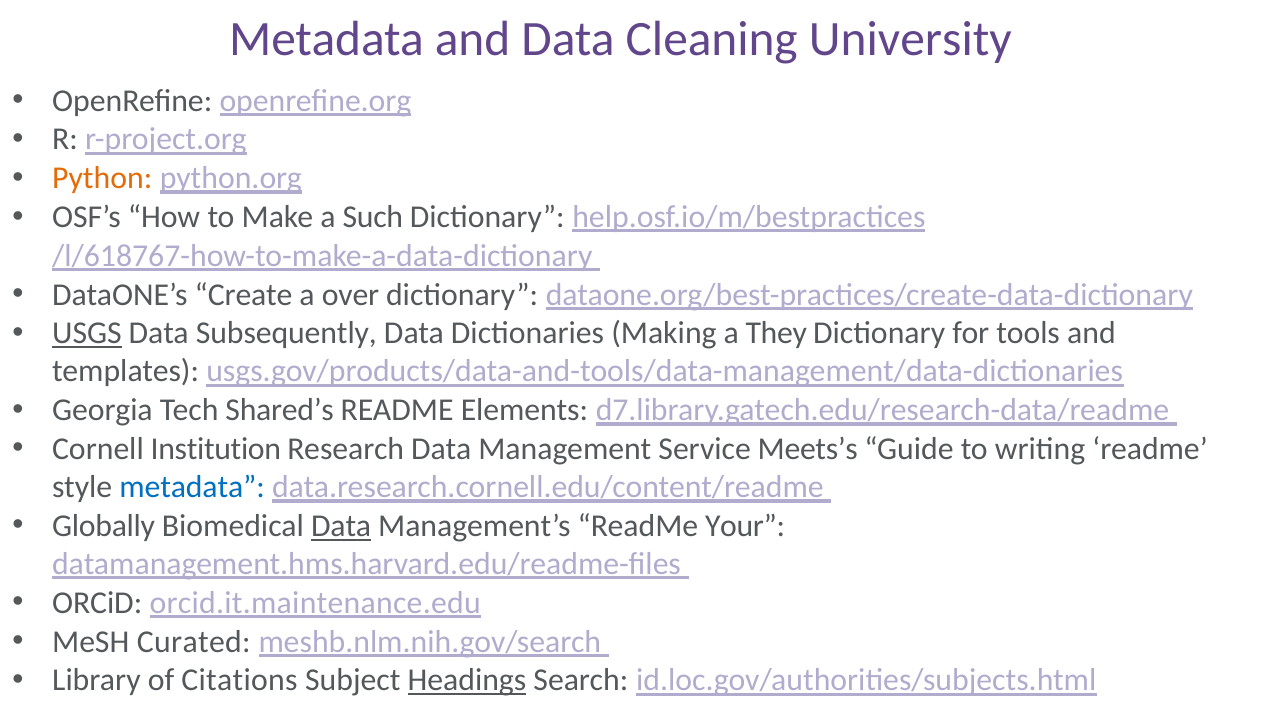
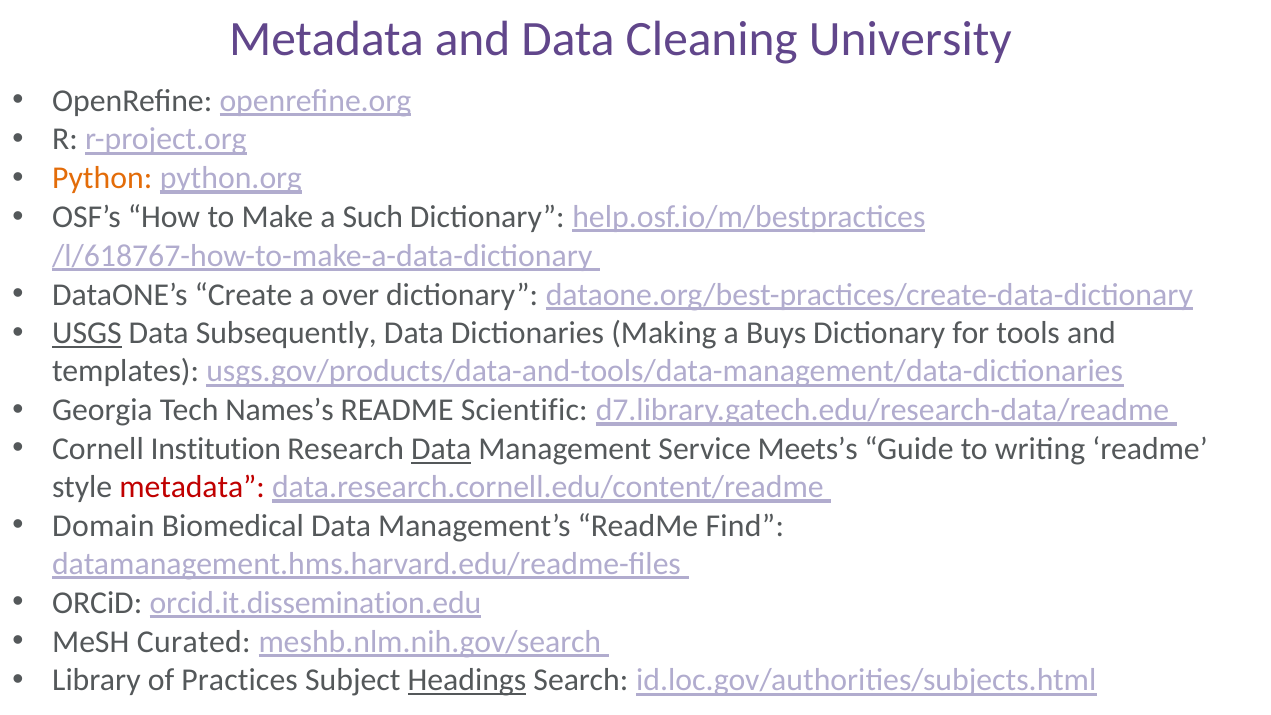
They: They -> Buys (776, 333)
Shared’s: Shared’s -> Names’s (280, 410)
Elements: Elements -> Scientific (524, 410)
Data underline: none -> present (441, 449)
metadata colour: blue -> red (192, 487)
Globally: Globally -> Domain (103, 526)
Data underline: present -> none (341, 526)
Your: Your -> Find (745, 526)
orcid.it.maintenance.edu: orcid.it.maintenance.edu -> orcid.it.dissemination.edu (315, 603)
Citations: Citations -> Practices (240, 680)
